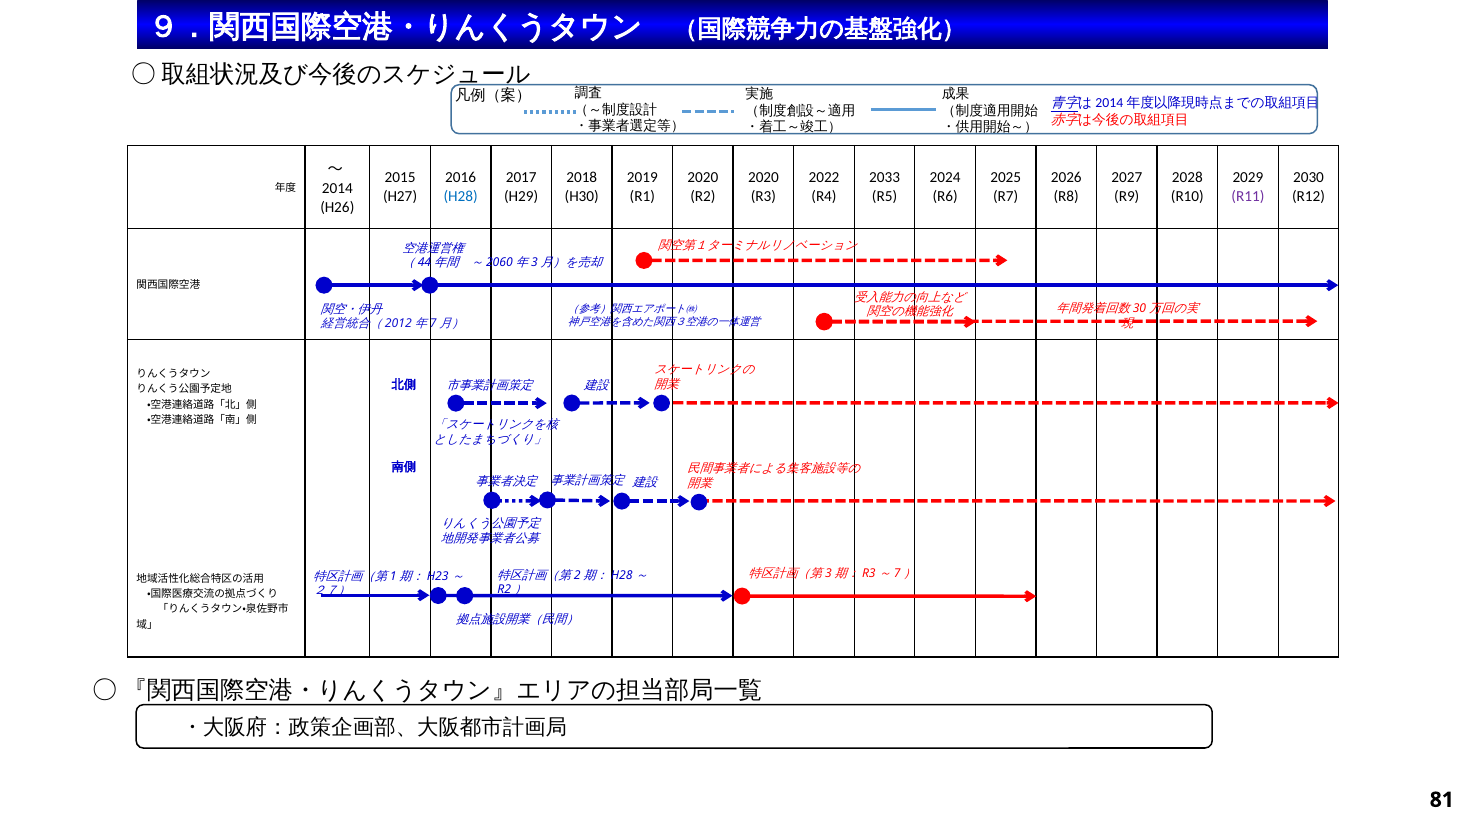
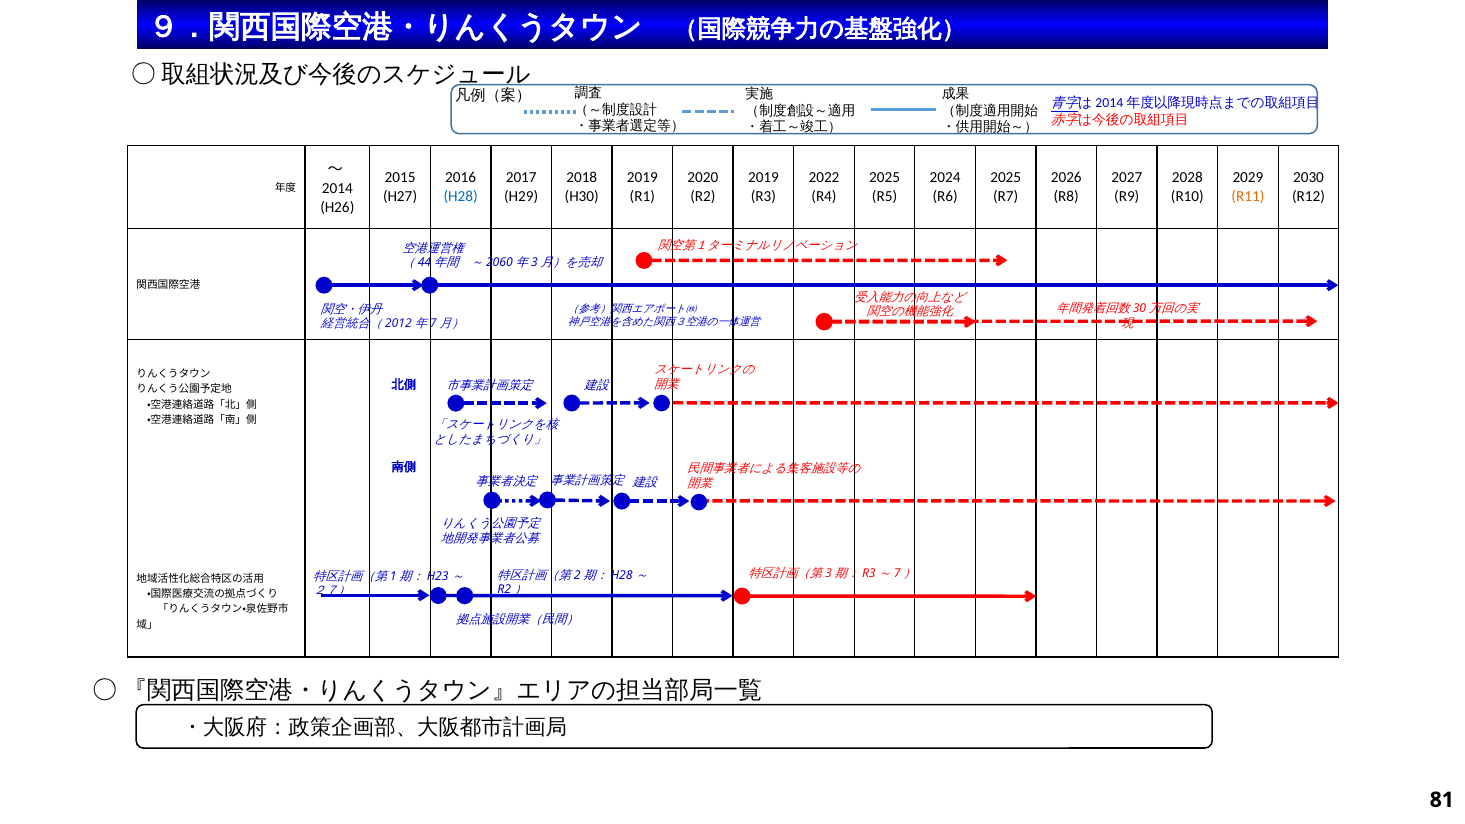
2020: 2020 -> 2019 (763, 178)
2033: 2033 -> 2025 (885, 178)
R11 colour: purple -> orange (1248, 196)
